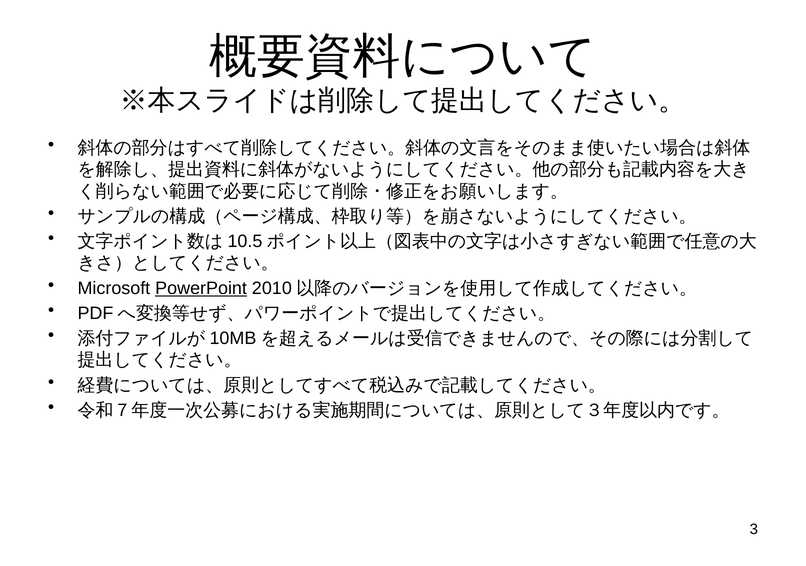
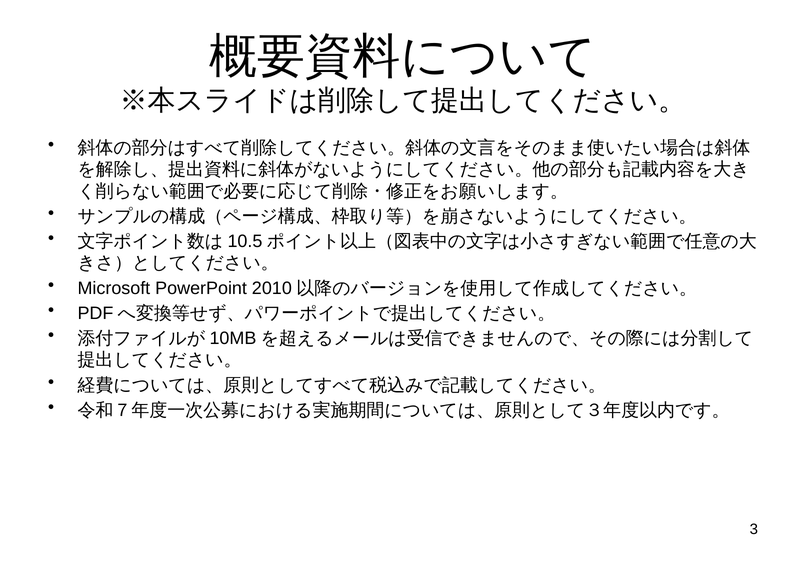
PowerPoint underline: present -> none (201, 288)
